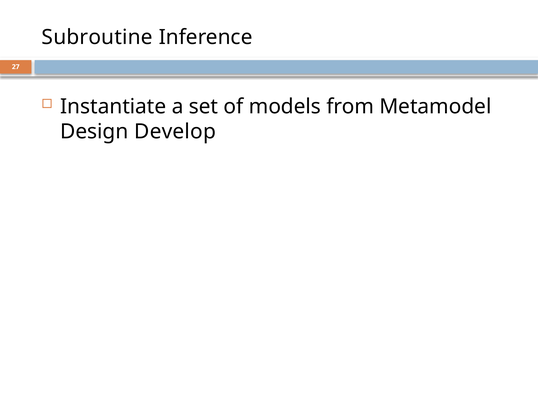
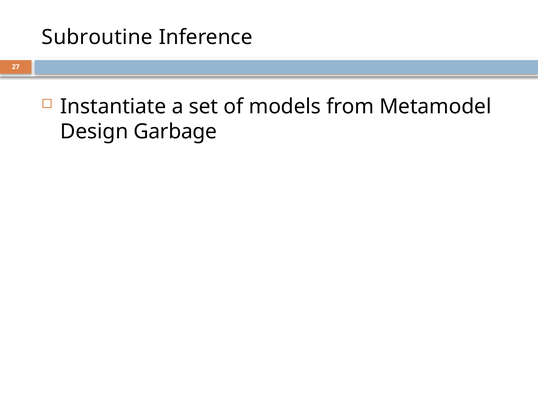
Develop: Develop -> Garbage (175, 131)
